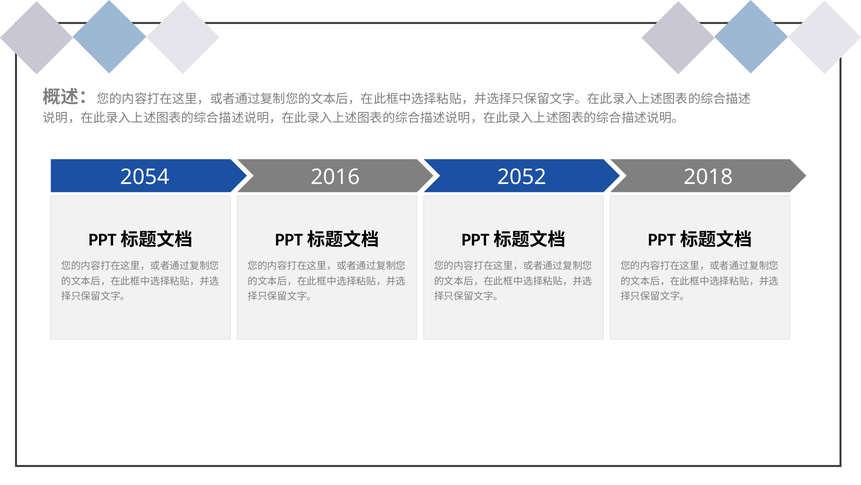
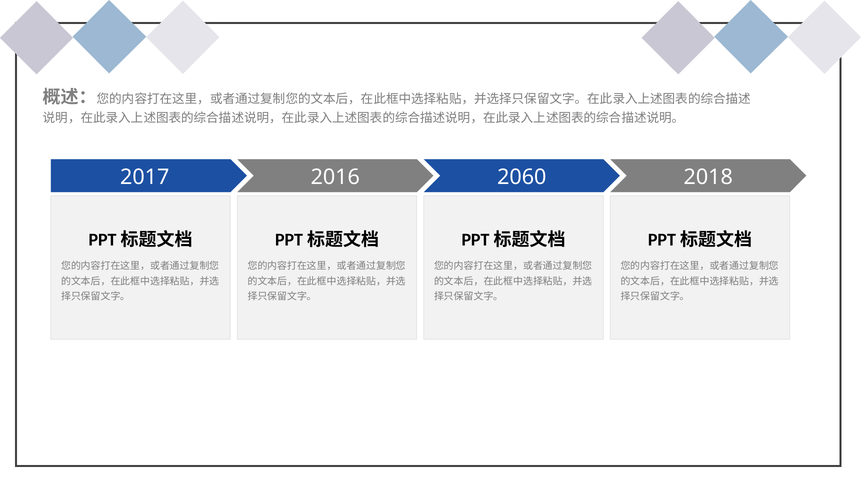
2054: 2054 -> 2017 (145, 177)
2052: 2052 -> 2060 (522, 177)
